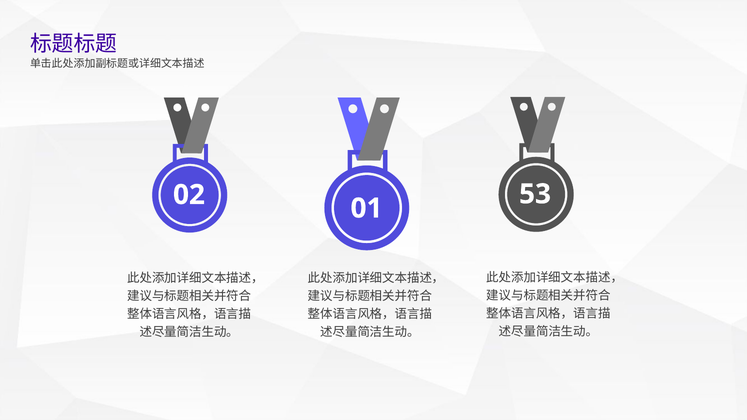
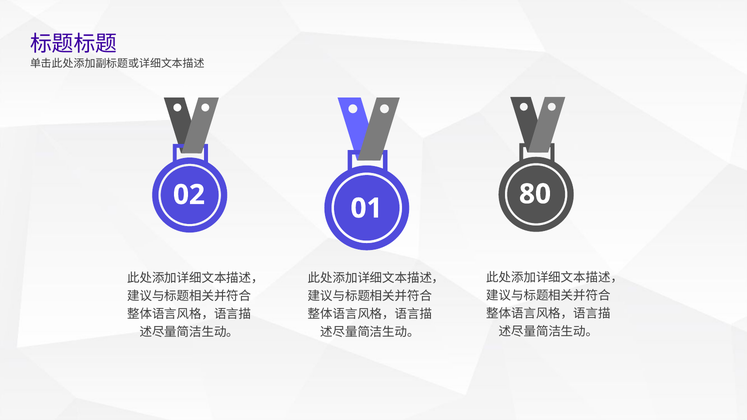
53: 53 -> 80 (535, 194)
